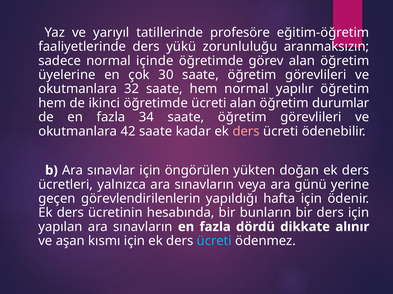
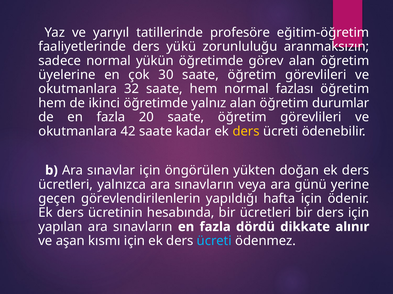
içinde: içinde -> yükün (155, 61)
yapılır: yapılır -> fazlası (295, 89)
öğretimde ücreti: ücreti -> yalnız (209, 103)
34: 34 -> 20 (146, 117)
ders colour: pink -> yellow (246, 132)
bir bunların: bunların -> ücretleri (266, 213)
